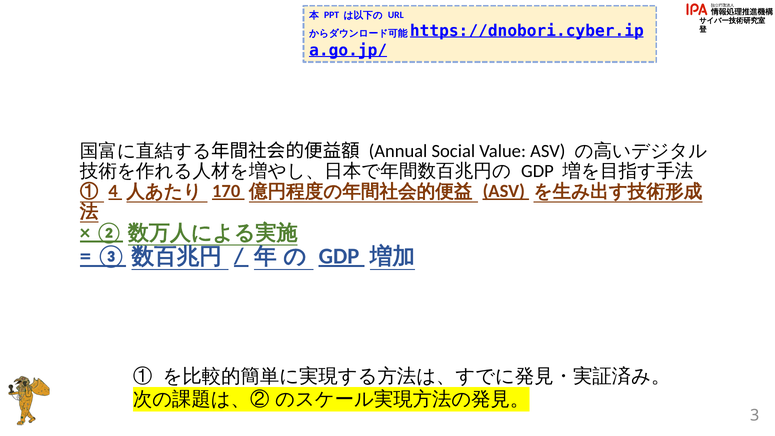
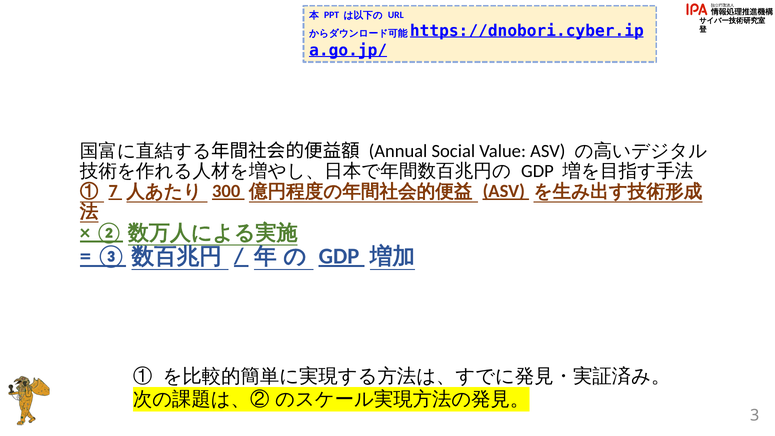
4: 4 -> 7 (113, 191)
170: 170 -> 300 (226, 191)
